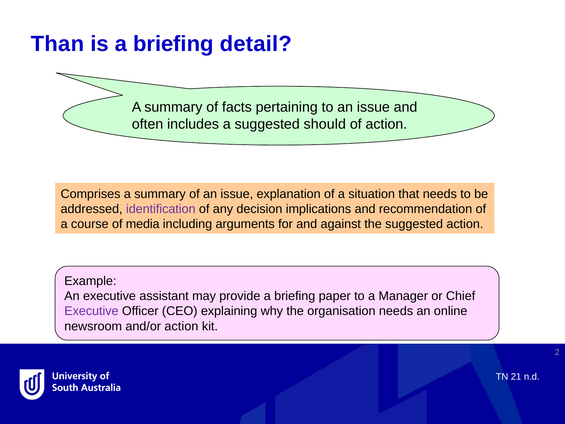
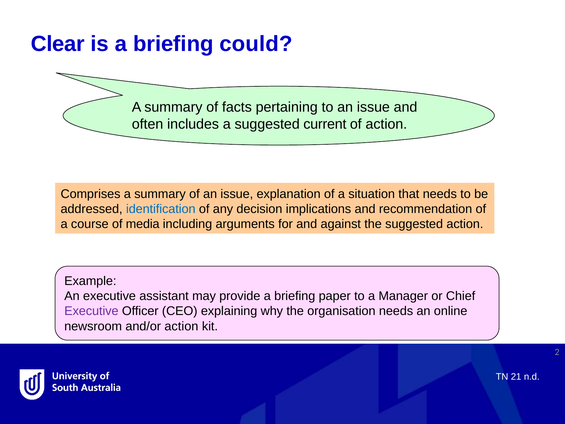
Than: Than -> Clear (58, 44)
detail: detail -> could (256, 44)
should: should -> current (325, 124)
identification colour: purple -> blue (161, 209)
